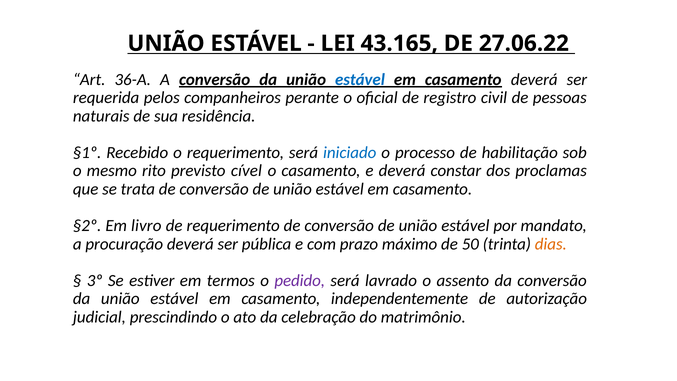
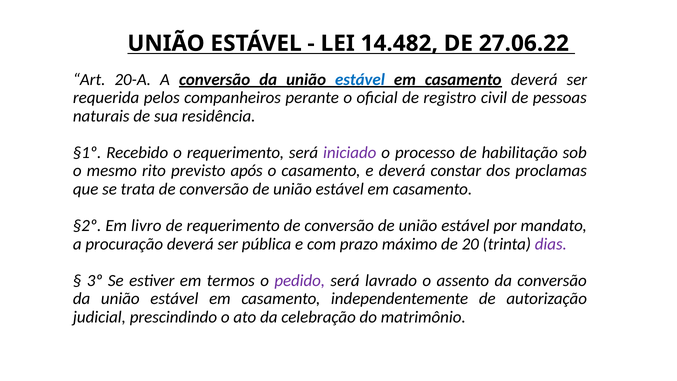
43.165: 43.165 -> 14.482 (399, 43)
36-A: 36-A -> 20-A (133, 79)
iniciado colour: blue -> purple (350, 153)
cível: cível -> após (247, 171)
50: 50 -> 20 (470, 244)
dias colour: orange -> purple (551, 244)
